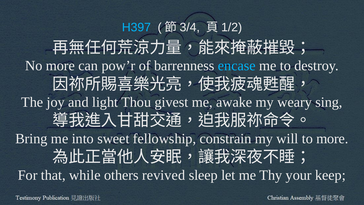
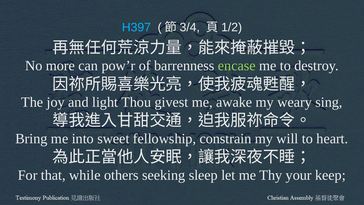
encase colour: light blue -> light green (237, 66)
to more: more -> heart (332, 139)
revived: revived -> seeking (164, 175)
